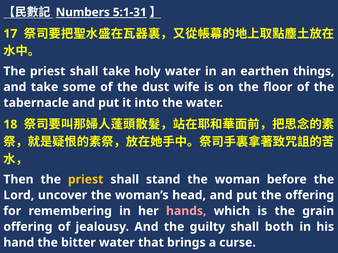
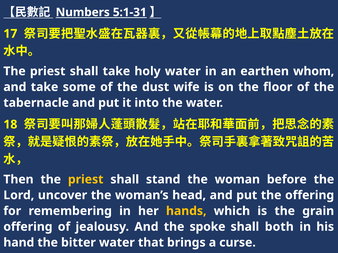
things: things -> whom (314, 71)
hands colour: pink -> yellow (186, 211)
guilty: guilty -> spoke (208, 227)
